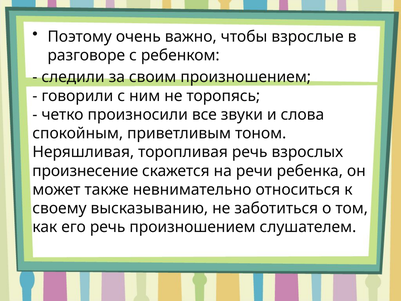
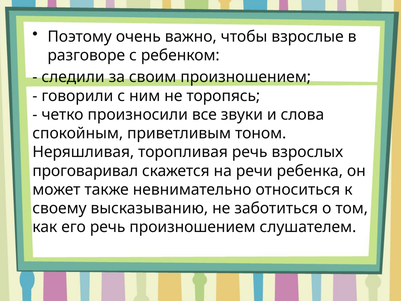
произнесение: произнесение -> проговаривал (85, 171)
